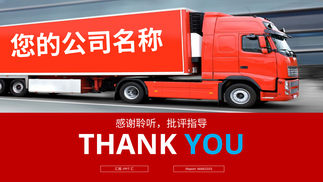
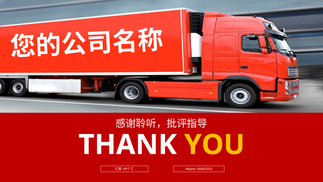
YOU colour: light blue -> yellow (214, 145)
